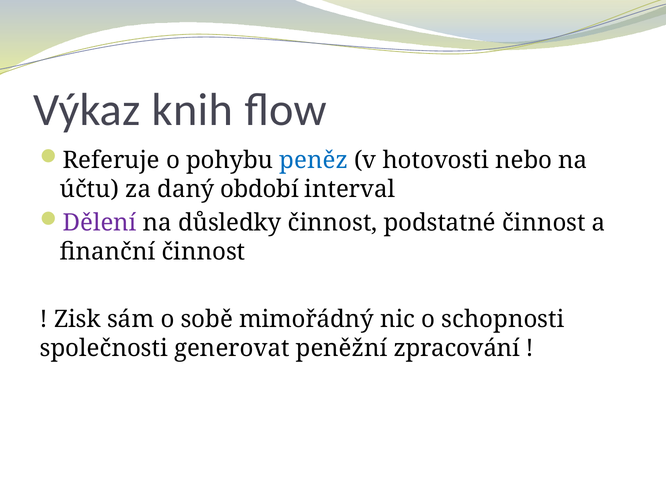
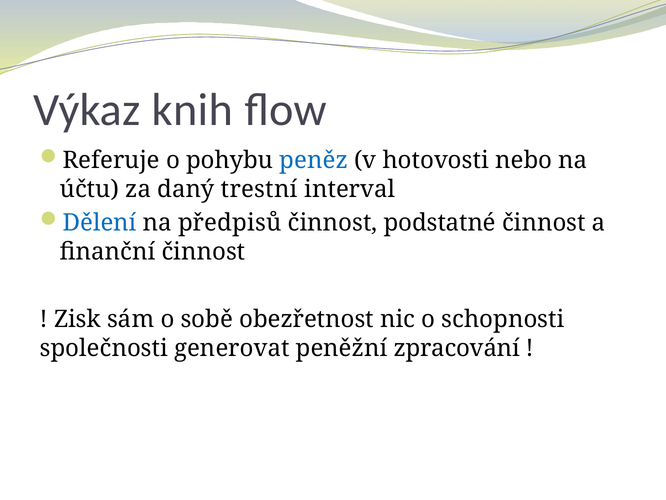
období: období -> trestní (259, 189)
Dělení colour: purple -> blue (100, 223)
důsledky: důsledky -> předpisů (230, 223)
mimořádný: mimořádný -> obezřetnost (307, 319)
